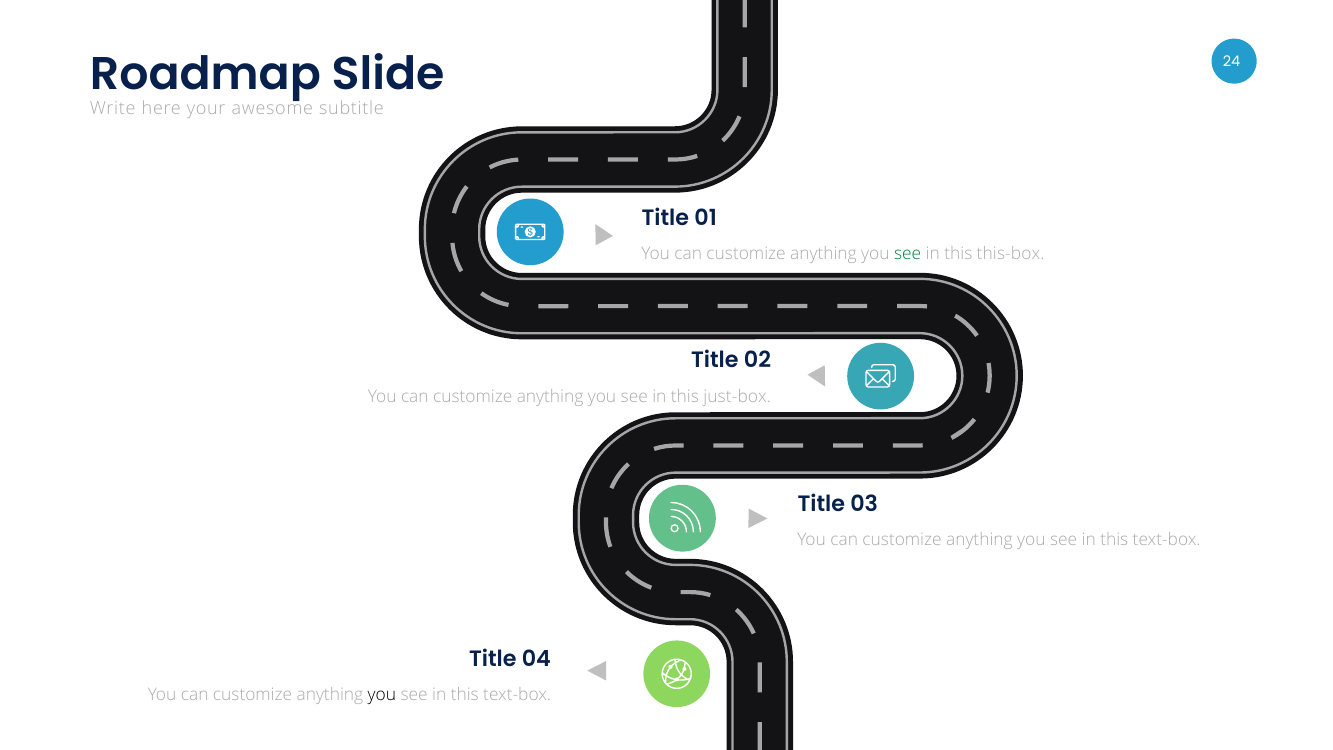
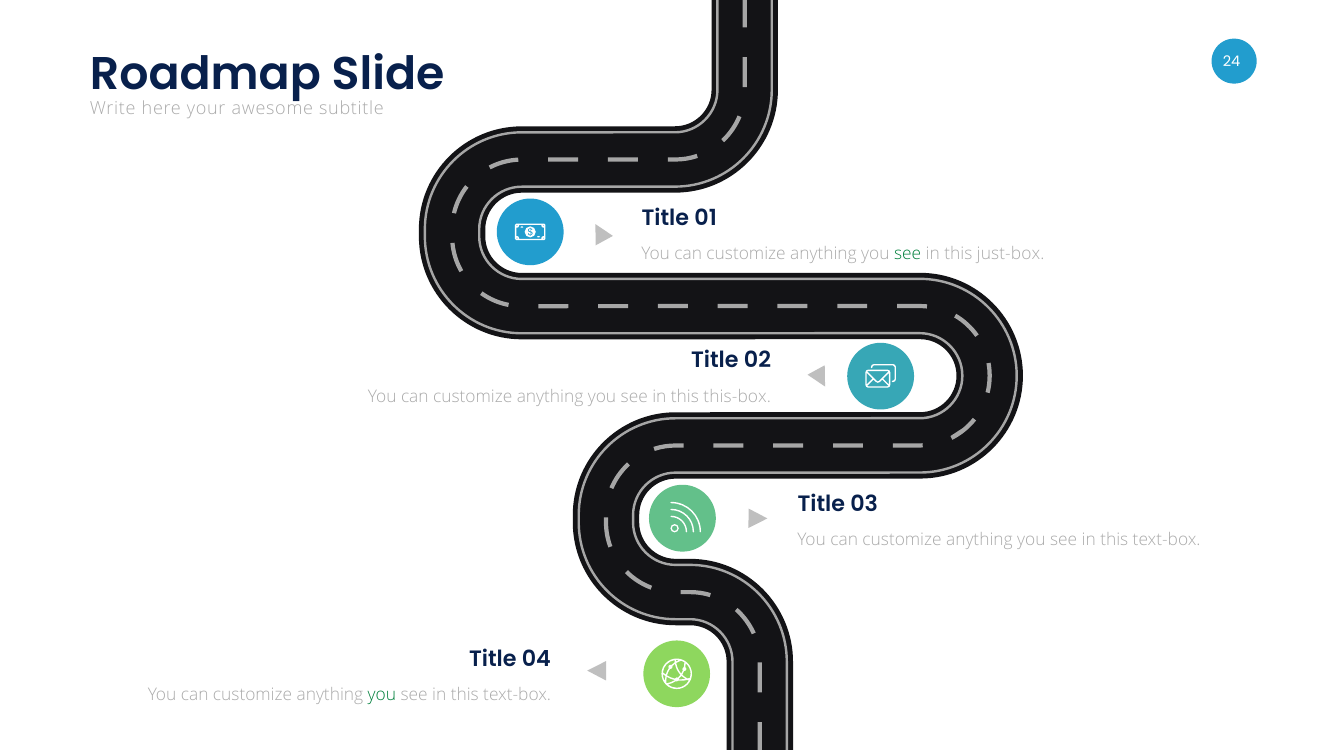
this-box: this-box -> just-box (1011, 254)
just-box: just-box -> this-box (737, 396)
you colour: black -> green (382, 695)
